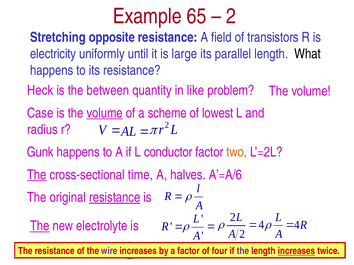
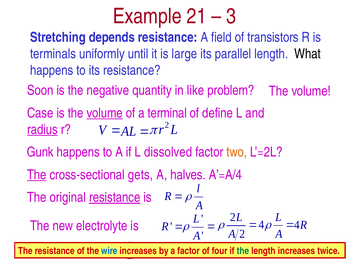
65: 65 -> 21 (197, 16)
2: 2 -> 3 (231, 16)
opposite: opposite -> depends (112, 37)
electricity: electricity -> terminals (53, 54)
Heck: Heck -> Soon (40, 91)
between: between -> negative (108, 91)
scheme: scheme -> terminal (167, 113)
lowest: lowest -> define (218, 113)
radius underline: none -> present (42, 130)
conductor: conductor -> dissolved (168, 152)
time: time -> gets (140, 175)
A’=A/6: A’=A/6 -> A’=A/4 (225, 175)
The underline: present -> none (40, 226)
wire colour: purple -> blue (109, 251)
the colour: purple -> green (243, 251)
increases underline: present -> none (296, 251)
